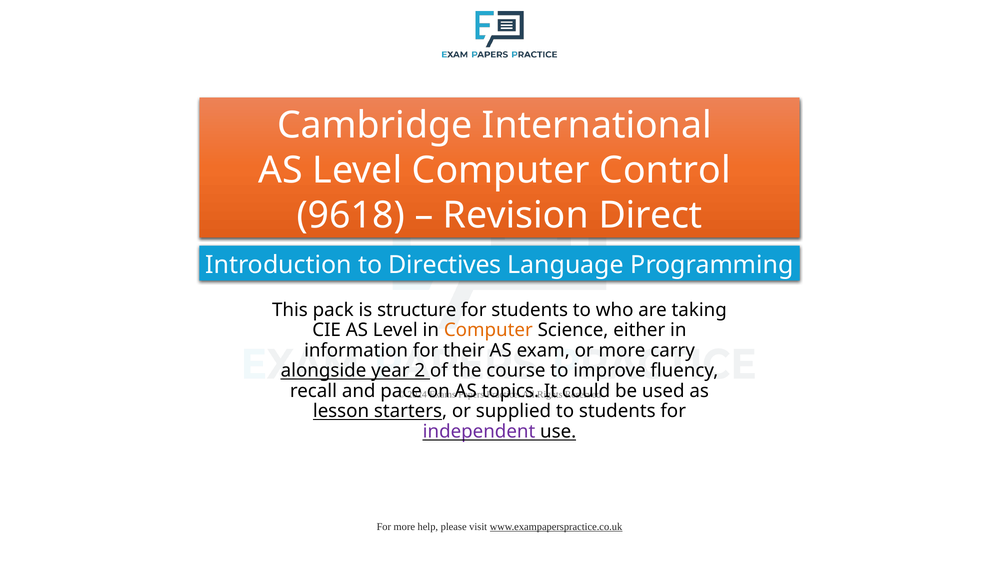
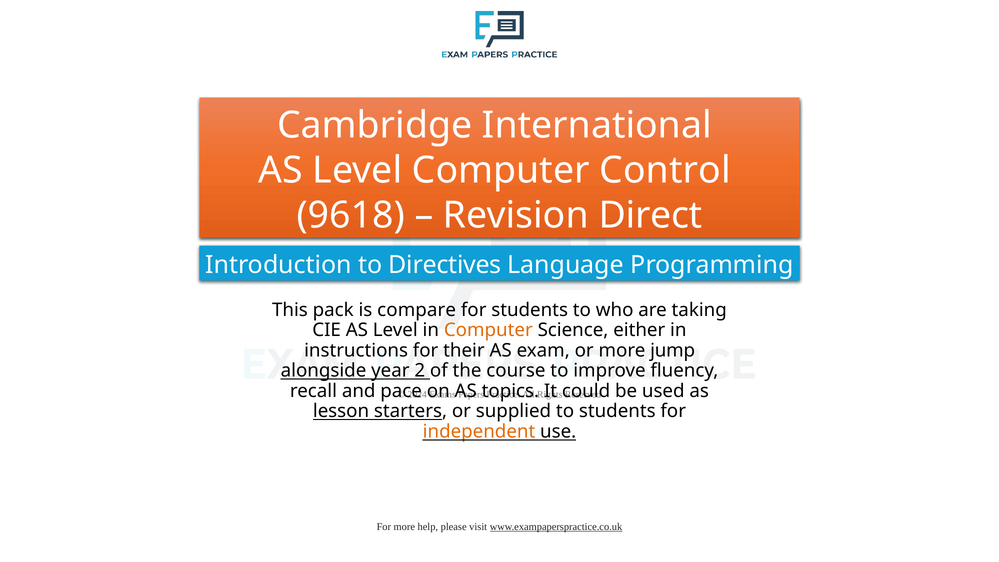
structure: structure -> compare (417, 310)
information: information -> instructions (356, 350)
carry: carry -> jump (673, 350)
independent colour: purple -> orange (479, 431)
